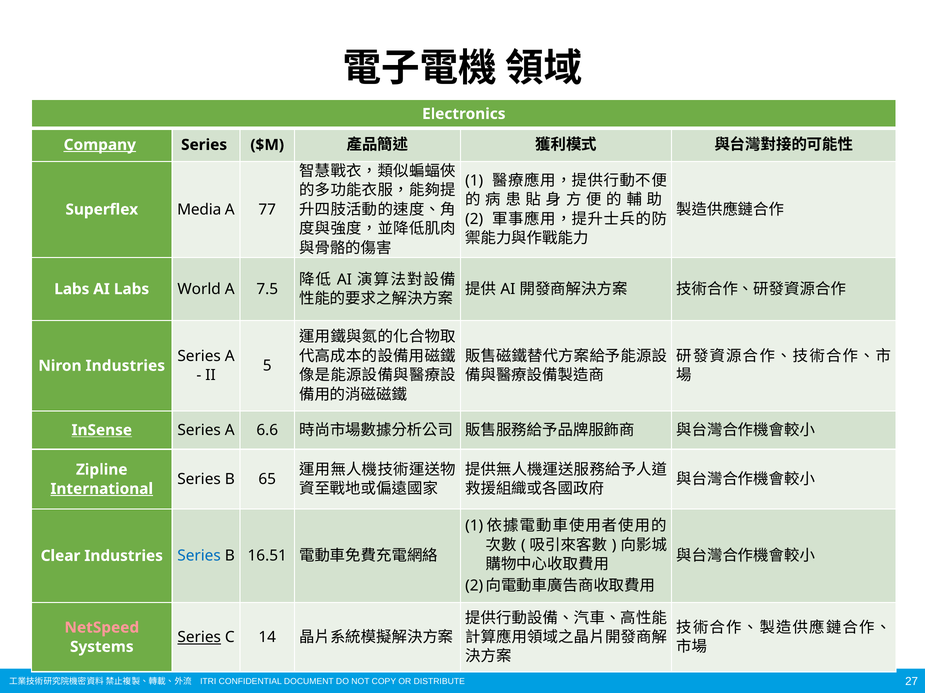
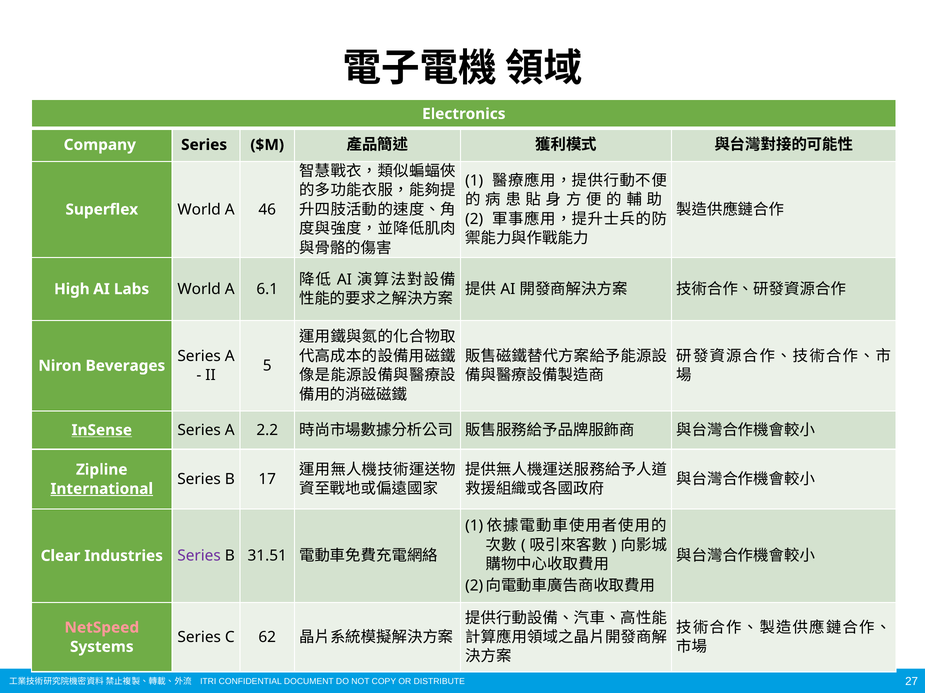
Company underline: present -> none (100, 145)
Superflex Media: Media -> World (199, 210)
77: 77 -> 46 (267, 210)
Labs: Labs -> High (72, 289)
7.5: 7.5 -> 6.1 (267, 289)
Niron Industries: Industries -> Beverages (125, 366)
6.6: 6.6 -> 2.2 (267, 431)
65: 65 -> 17 (267, 480)
Series colour: blue -> purple (199, 556)
16.51: 16.51 -> 31.51 (267, 556)
Series underline: present -> none (199, 638)
14: 14 -> 62 (267, 638)
